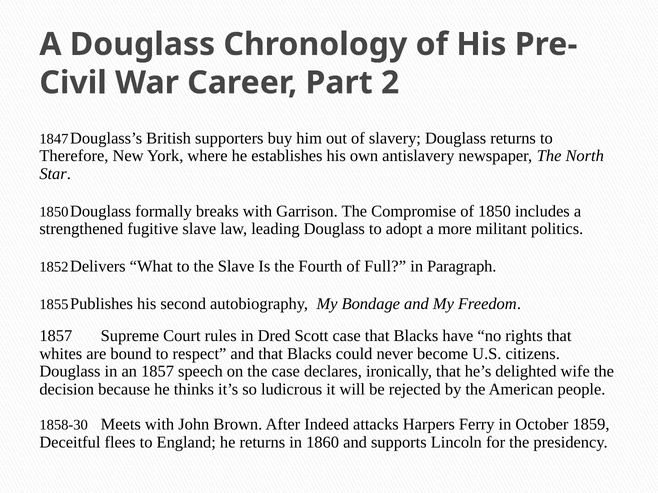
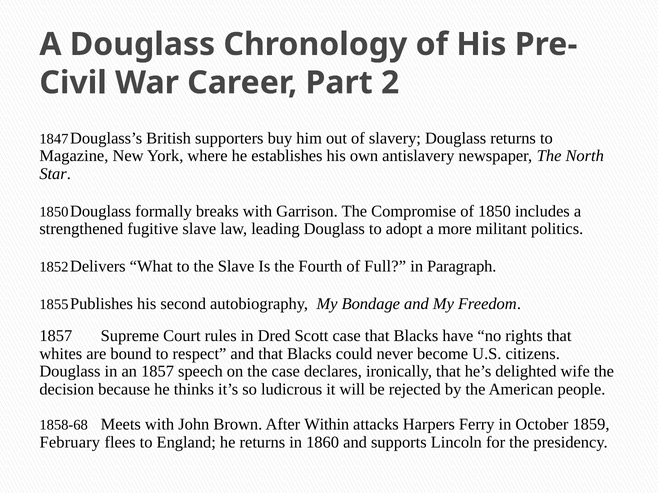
Therefore: Therefore -> Magazine (74, 156)
1858-30: 1858-30 -> 1858-68 (64, 426)
Indeed: Indeed -> Within (327, 425)
Deceitful: Deceitful -> February (70, 443)
